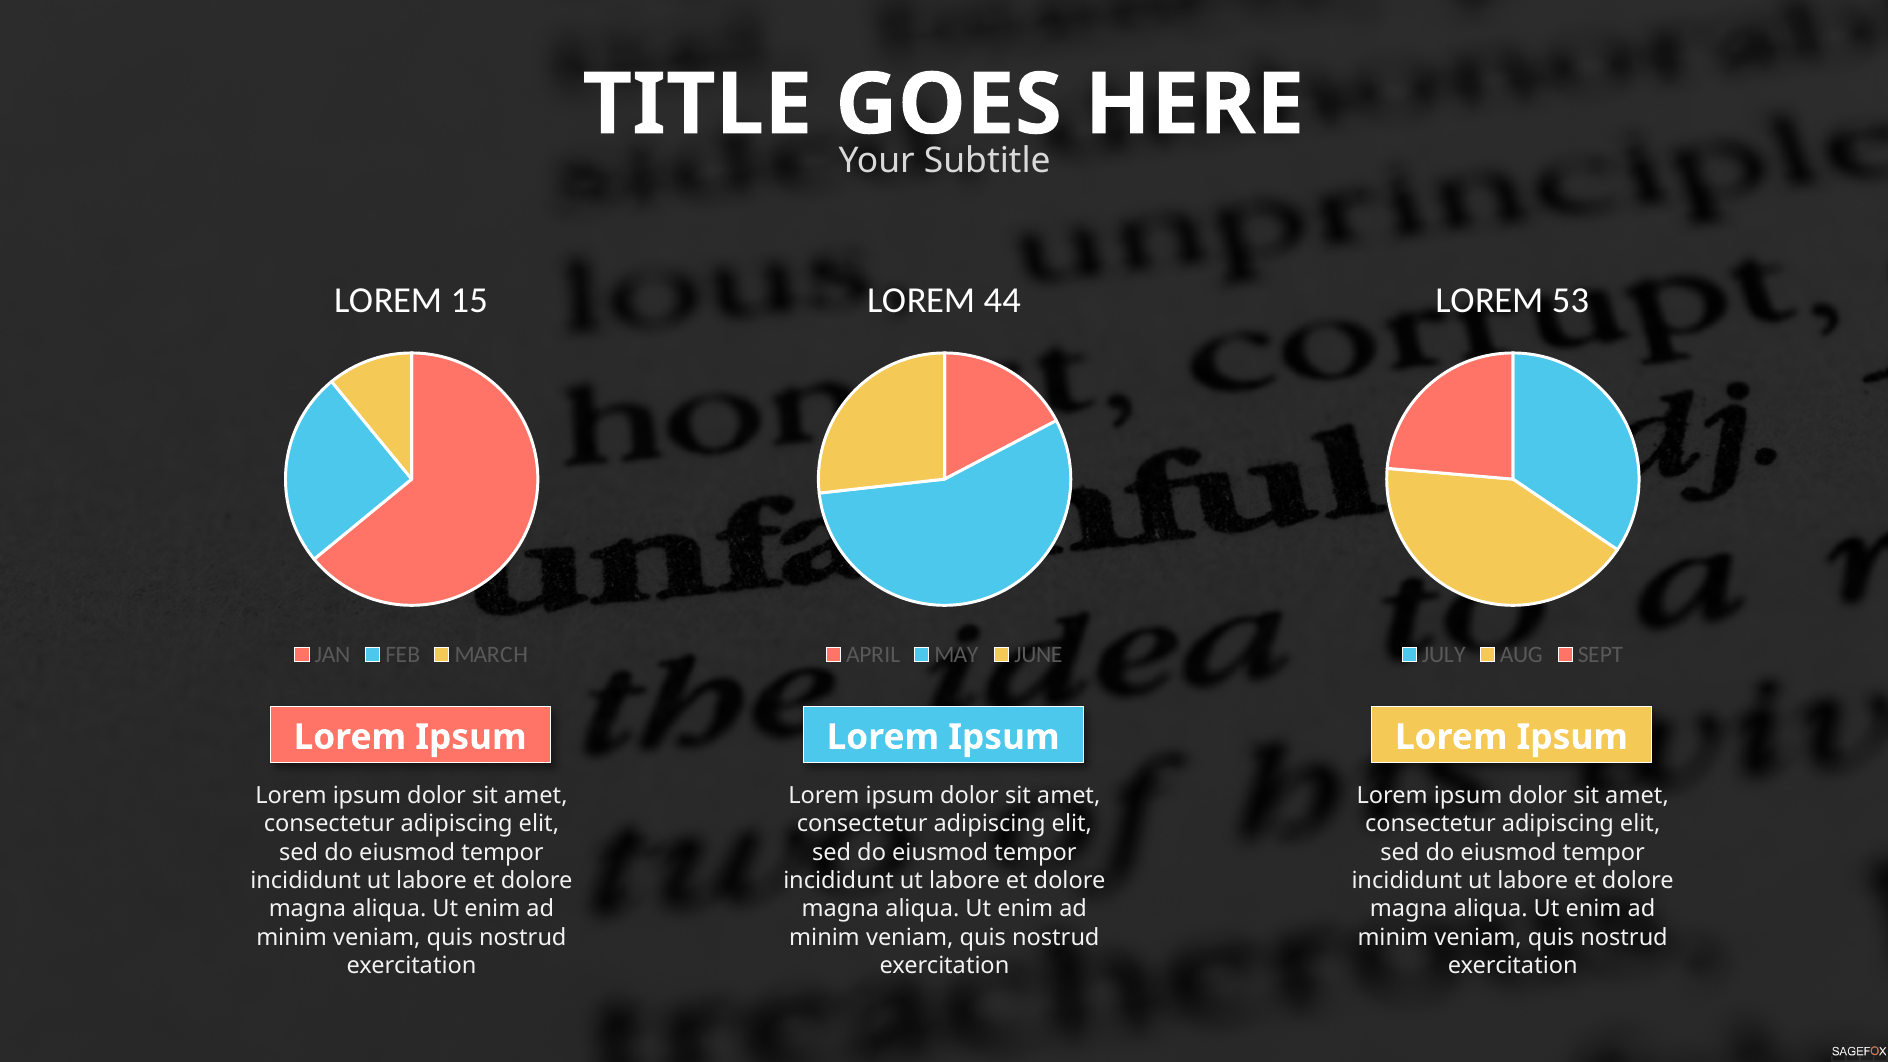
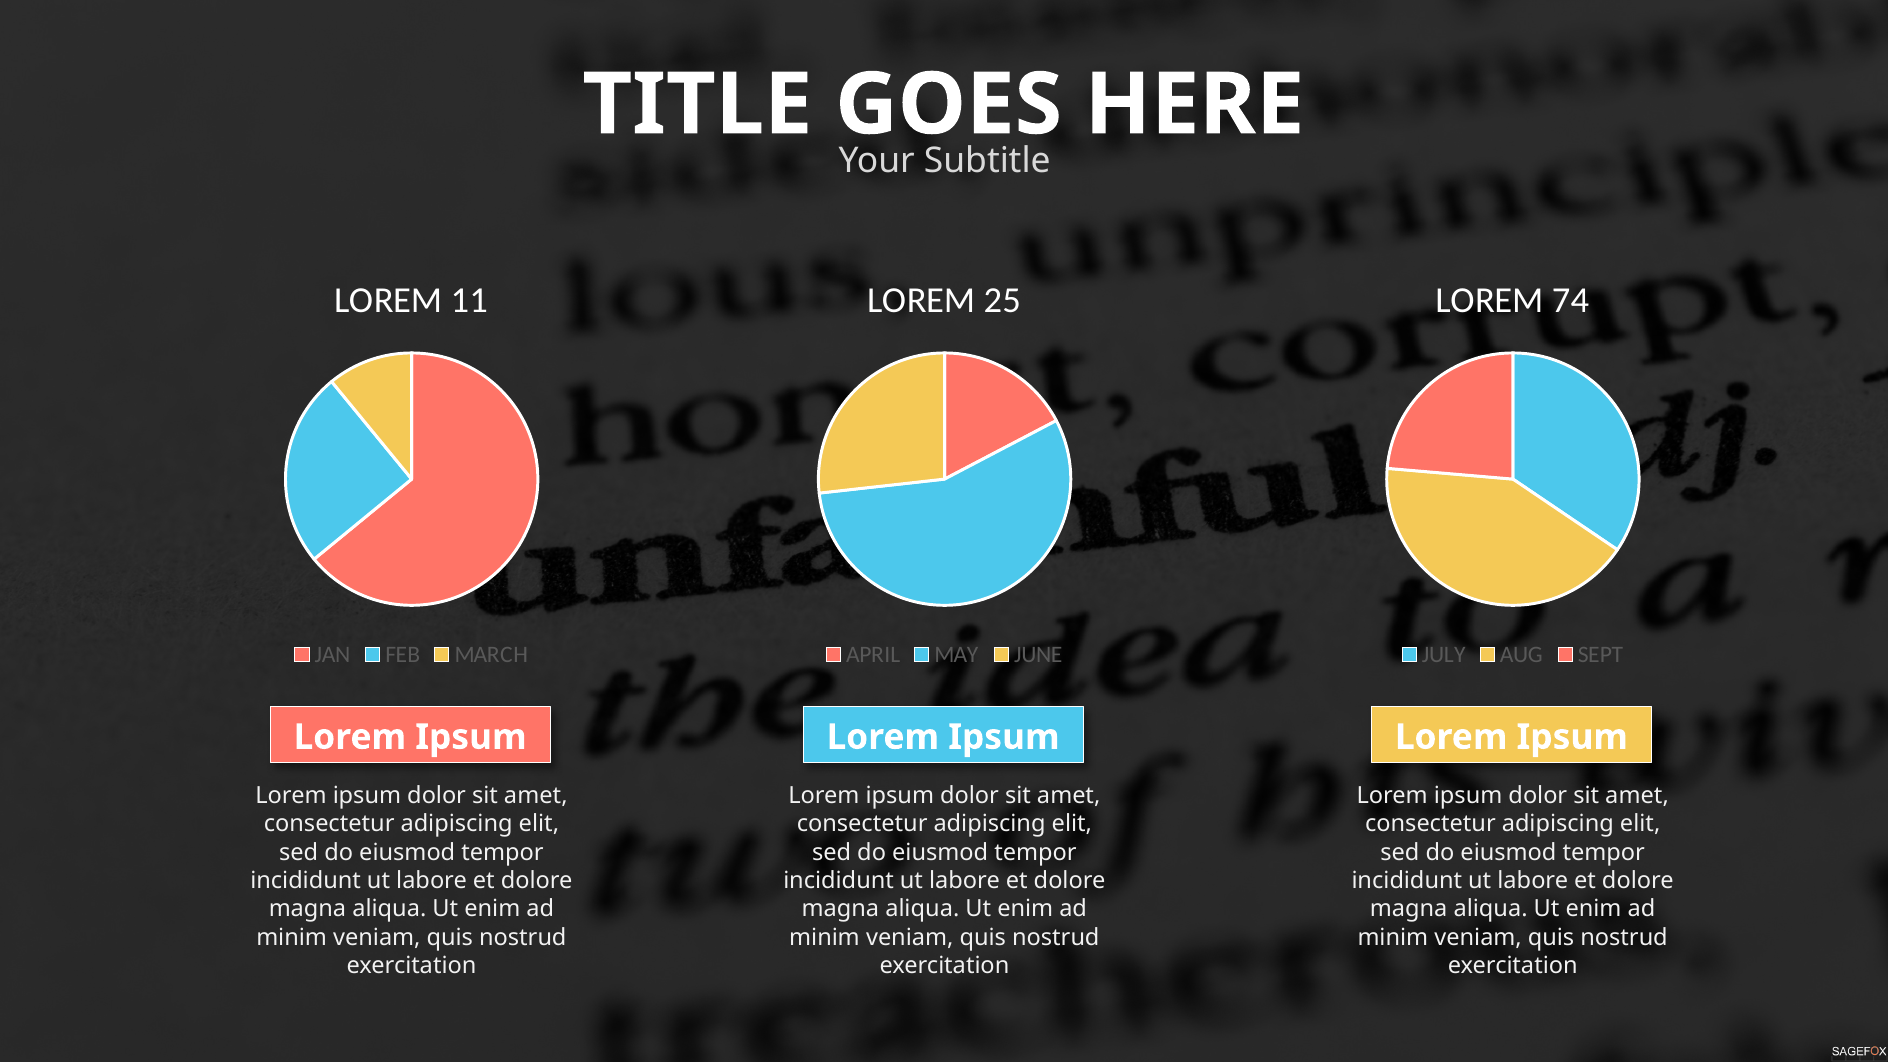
15: 15 -> 11 (469, 300)
44: 44 -> 25 (1002, 300)
53: 53 -> 74 (1571, 300)
